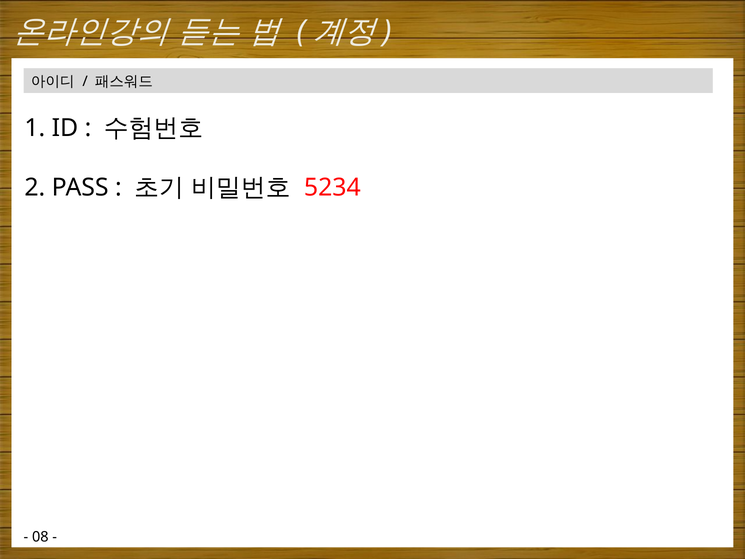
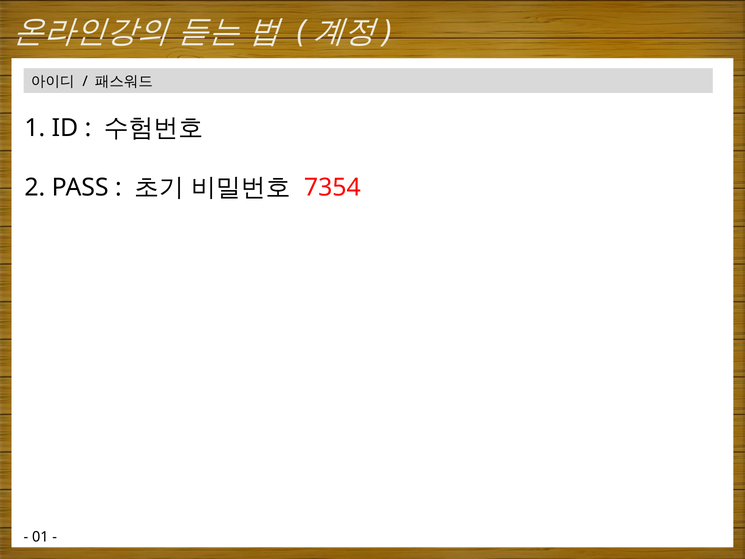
5234: 5234 -> 7354 (332, 188)
08: 08 -> 01 (40, 537)
